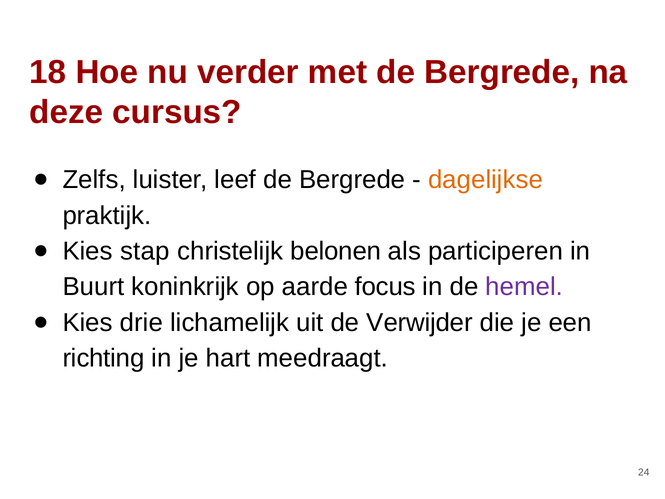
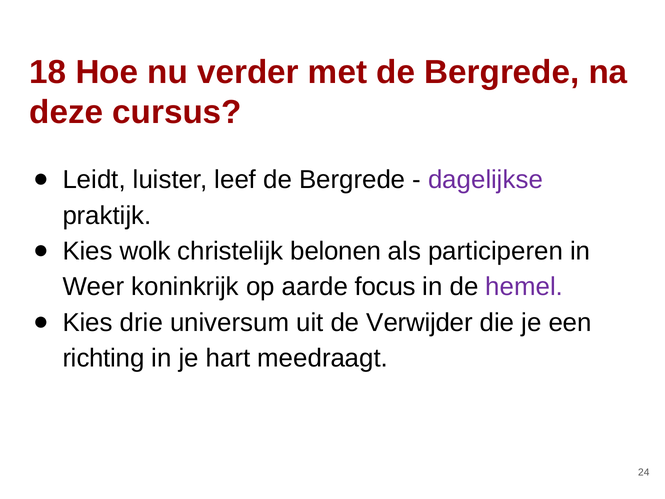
Zelfs: Zelfs -> Leidt (94, 180)
dagelijkse colour: orange -> purple (485, 180)
stap: stap -> wolk (145, 251)
Buurt: Buurt -> Weer (93, 287)
lichamelijk: lichamelijk -> universum (230, 322)
